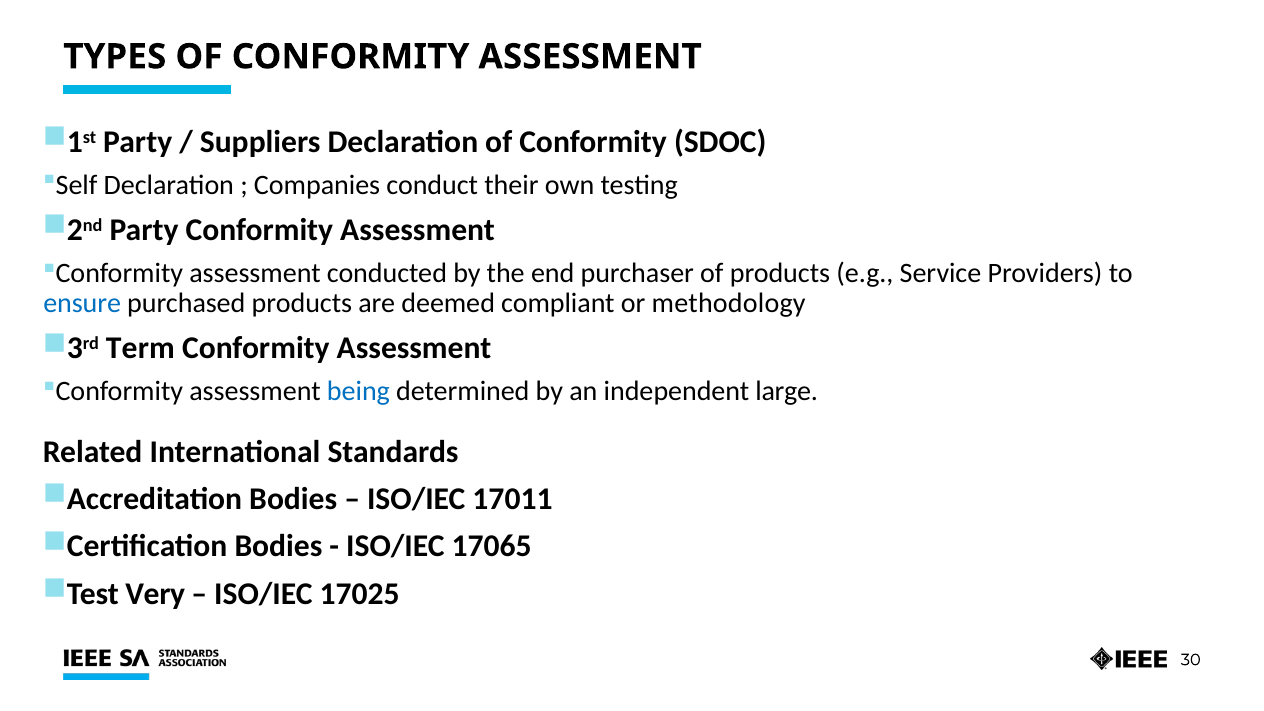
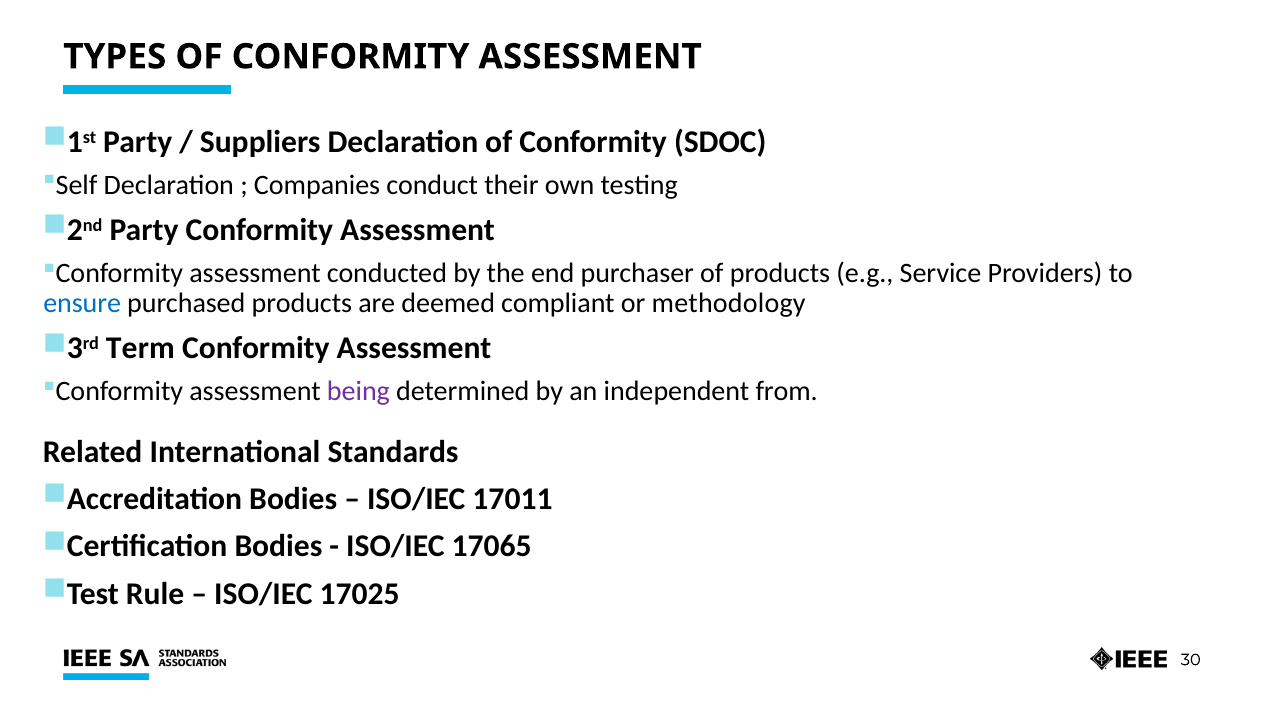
being colour: blue -> purple (358, 391)
large: large -> from (787, 391)
Very: Very -> Rule (155, 594)
